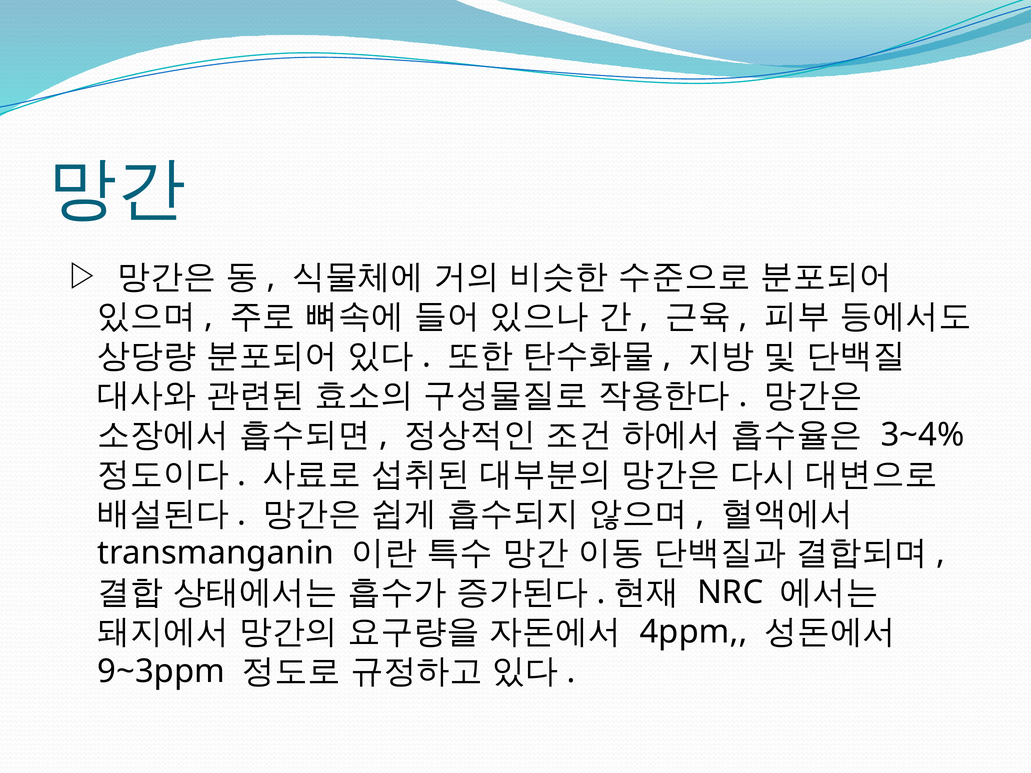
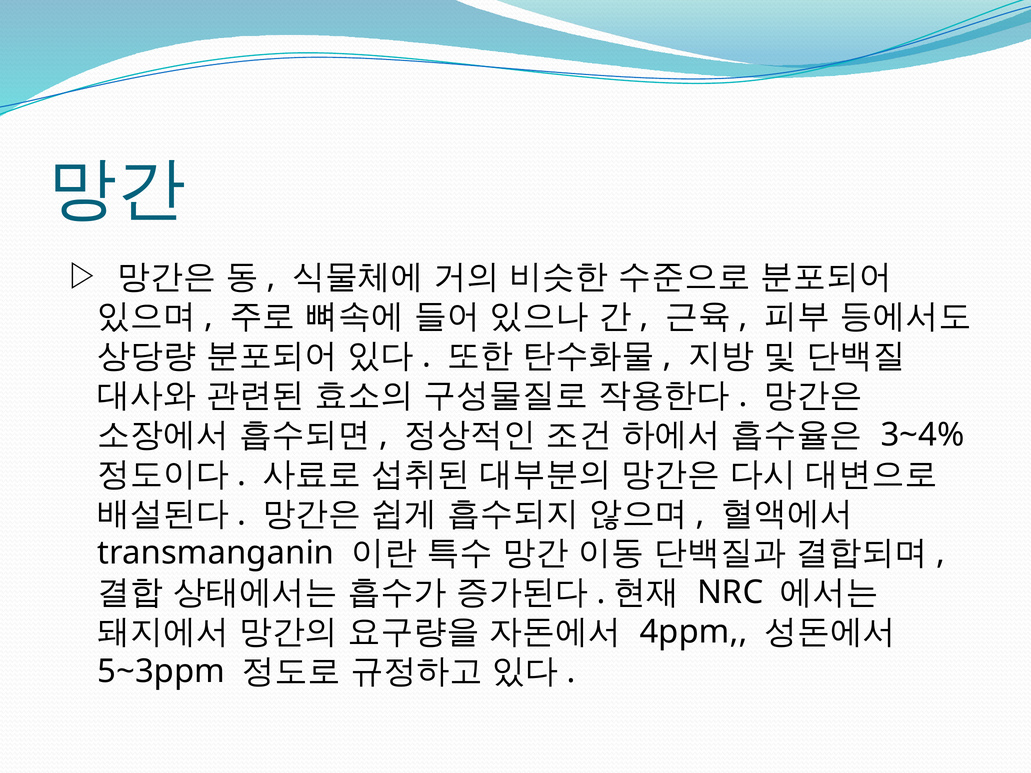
9~3ppm: 9~3ppm -> 5~3ppm (161, 672)
